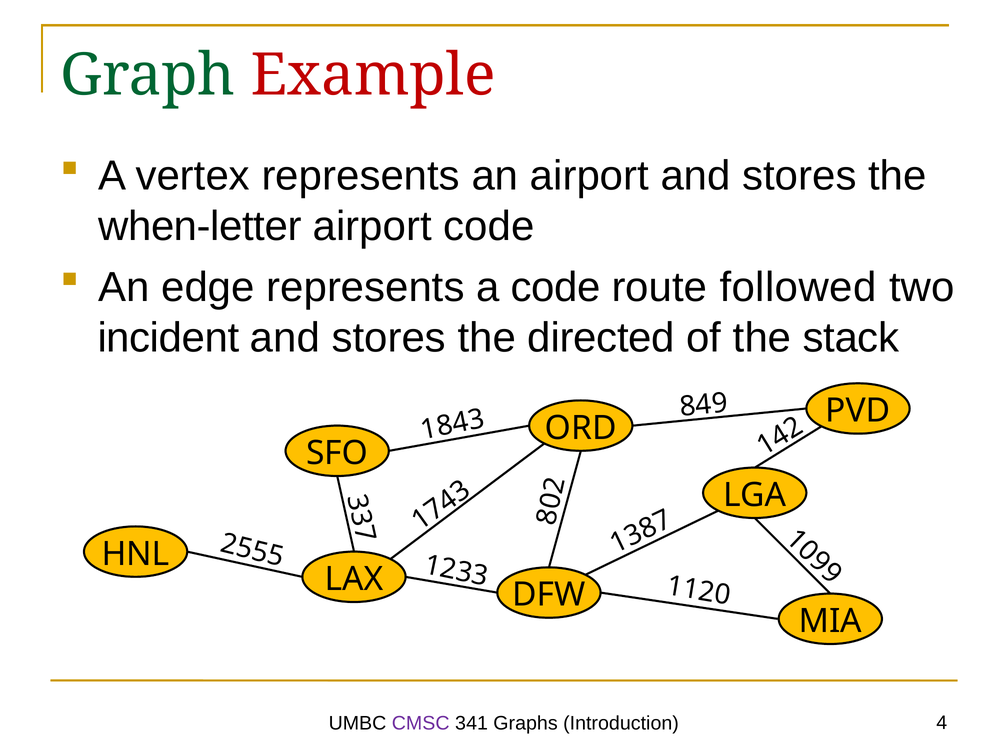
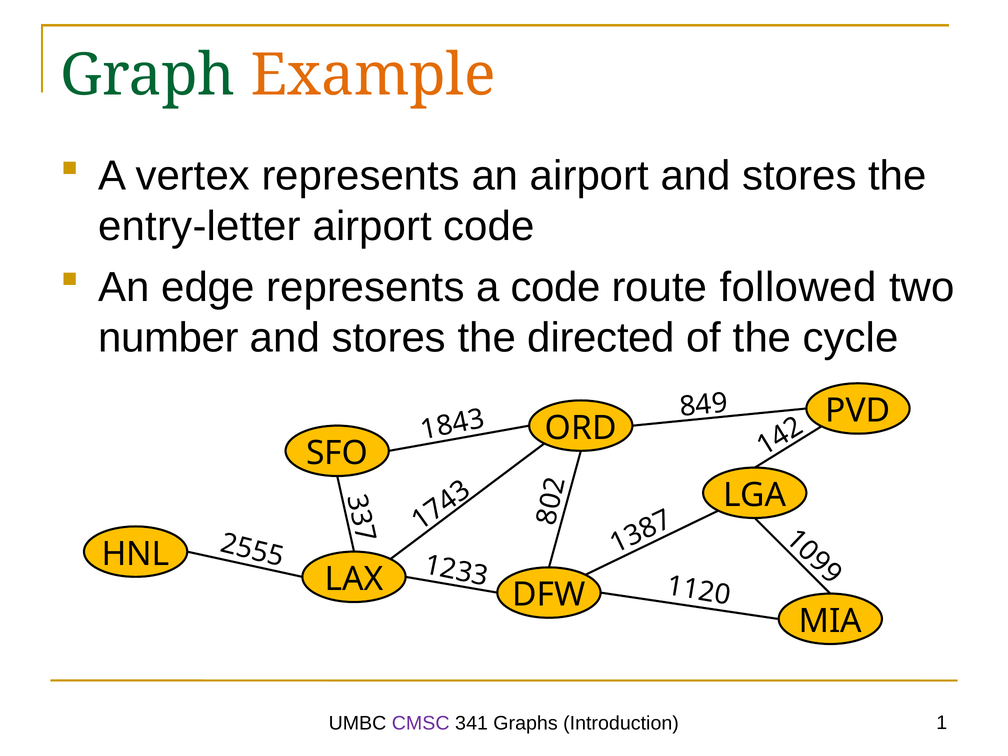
Example colour: red -> orange (373, 75)
when-letter: when-letter -> entry-letter (200, 226)
incident: incident -> number (168, 338)
stack: stack -> cycle (851, 338)
Introduction 4: 4 -> 1 (942, 723)
